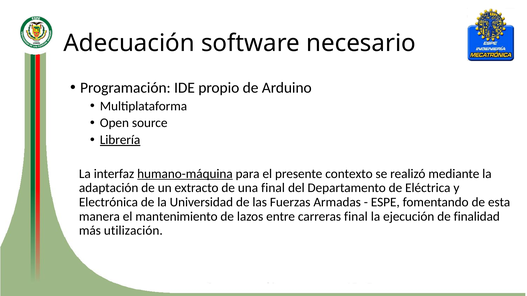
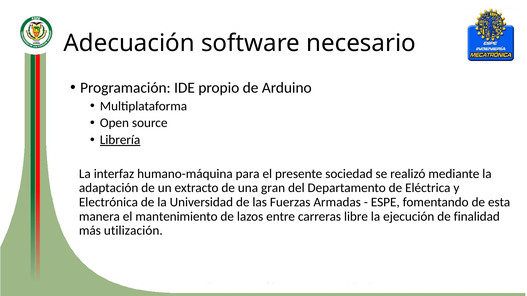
humano-máquina underline: present -> none (185, 174)
contexto: contexto -> sociedad (349, 174)
una final: final -> gran (273, 188)
carreras final: final -> libre (356, 217)
